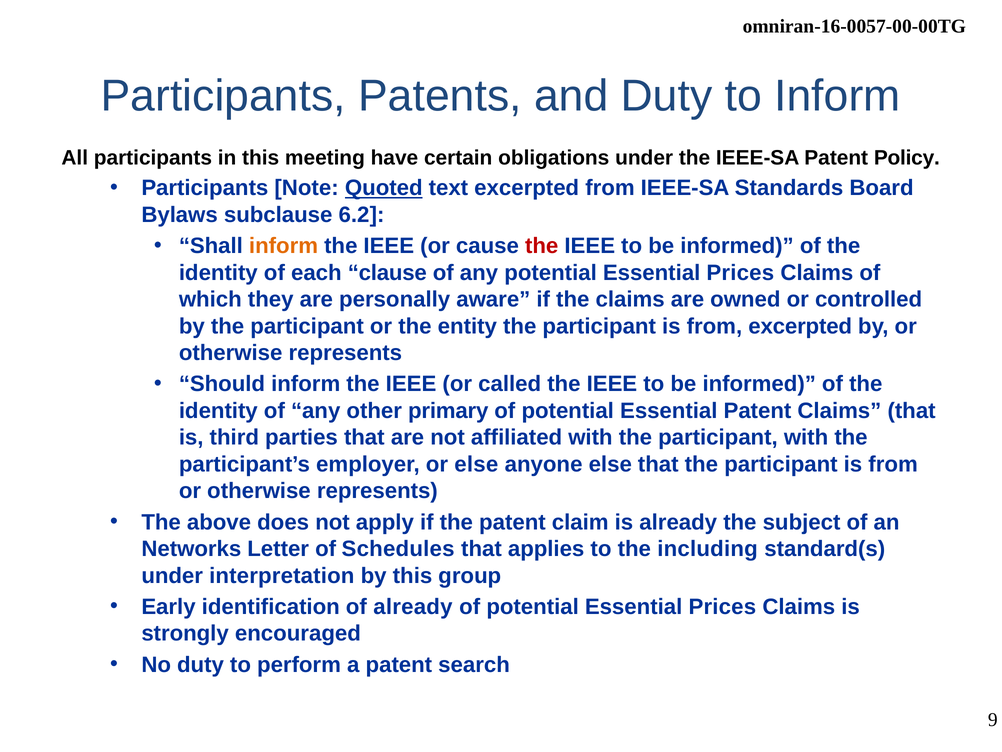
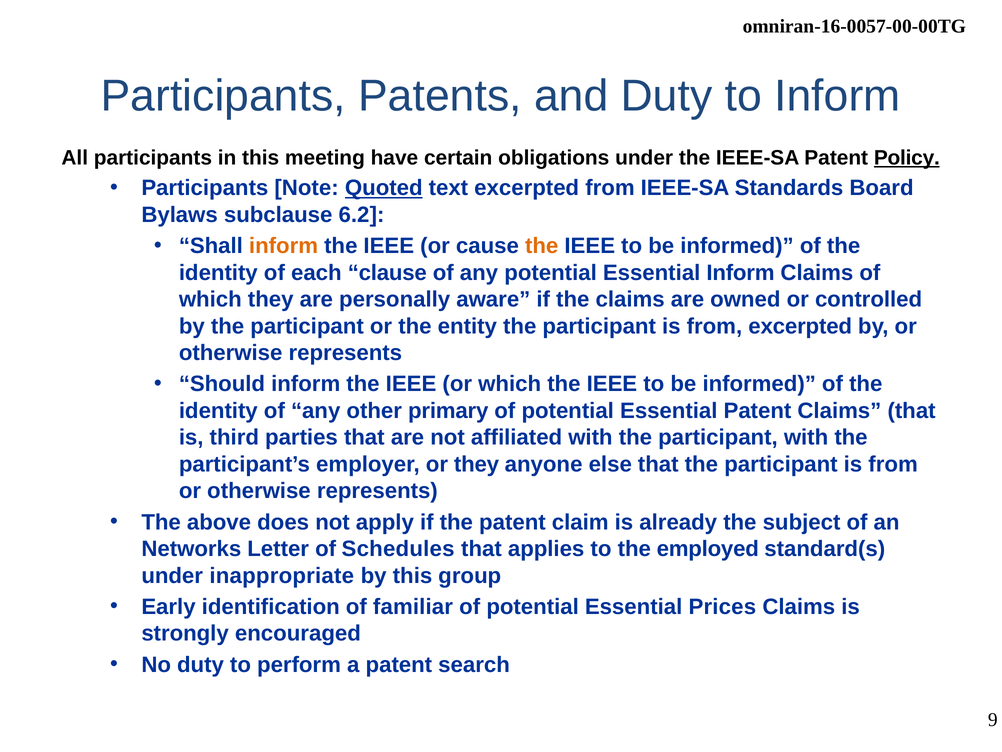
Policy underline: none -> present (907, 158)
the colour: red -> orange (542, 246)
any potential Essential Prices: Prices -> Inform (741, 273)
or called: called -> which (510, 384)
or else: else -> they (477, 464)
including: including -> employed (708, 549)
interpretation: interpretation -> inappropriate (282, 575)
of already: already -> familiar (413, 606)
